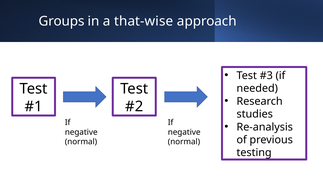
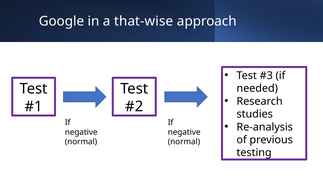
Groups: Groups -> Google (61, 21)
